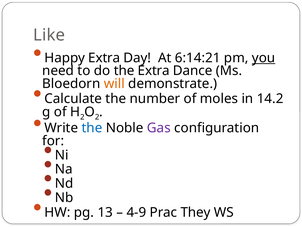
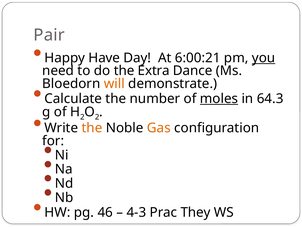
Like: Like -> Pair (49, 35)
Happy Extra: Extra -> Have (104, 58)
6:14:21: 6:14:21 -> 6:00:21 (198, 58)
moles underline: none -> present (219, 98)
14.2: 14.2 -> 64.3 (270, 98)
the colour: blue -> orange (92, 128)
Gas colour: purple -> orange (159, 128)
13: 13 -> 46 (105, 212)
4-9: 4-9 -> 4-3 (136, 212)
